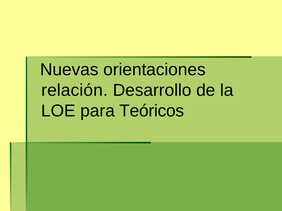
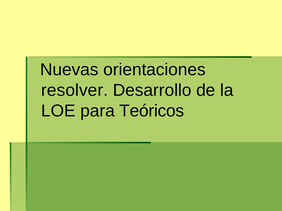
relación: relación -> resolver (75, 91)
